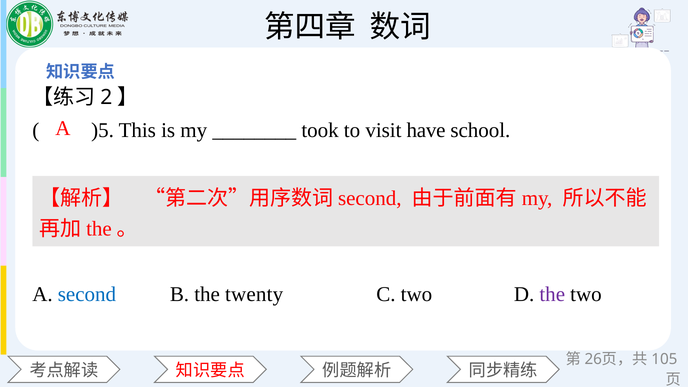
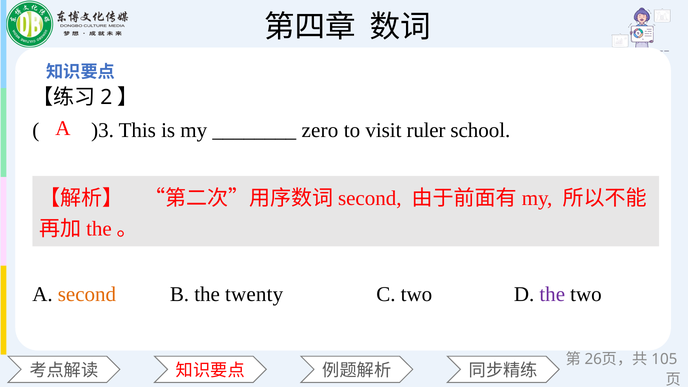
)5: )5 -> )3 (103, 130)
took: took -> zero (320, 130)
have: have -> ruler (426, 130)
second colour: blue -> orange (87, 294)
